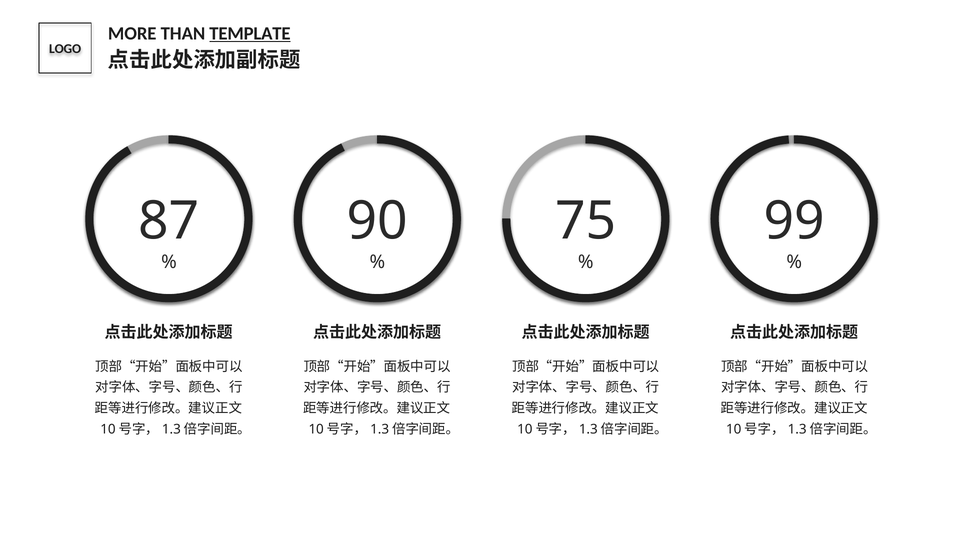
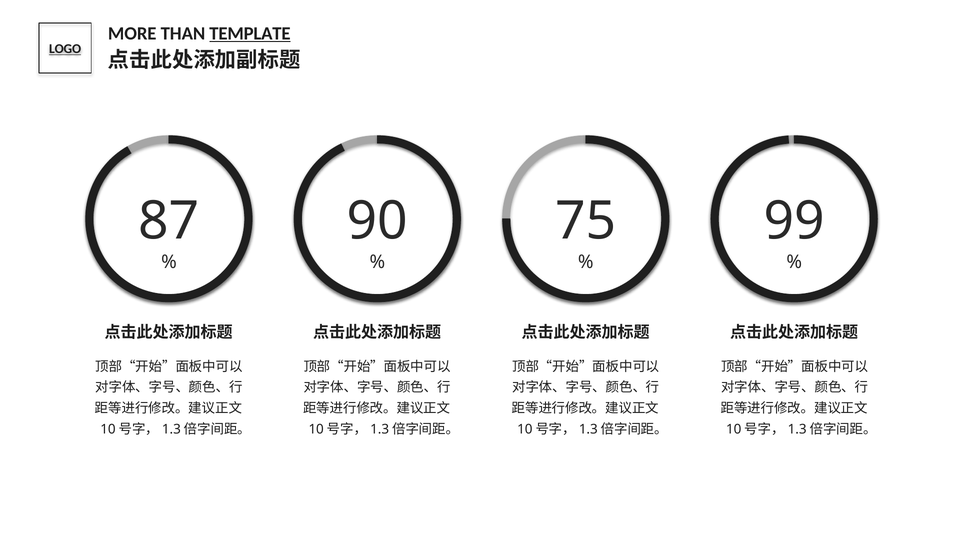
LOGO underline: none -> present (65, 49)
